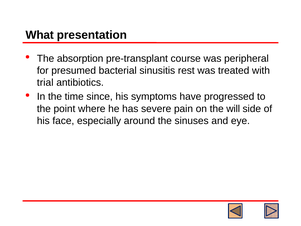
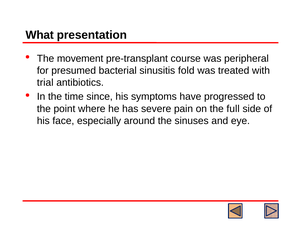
absorption: absorption -> movement (80, 58)
rest: rest -> fold (186, 70)
will: will -> full (233, 109)
